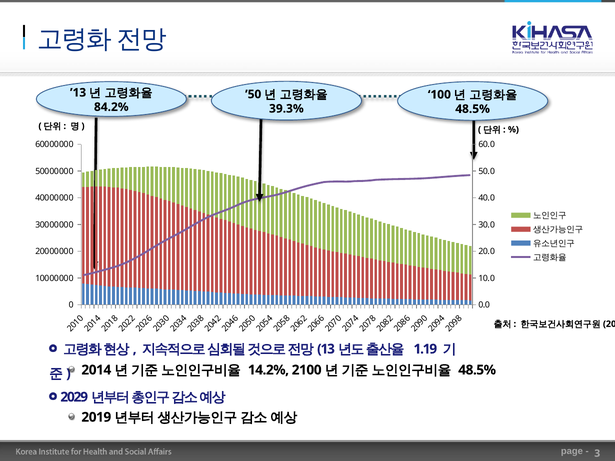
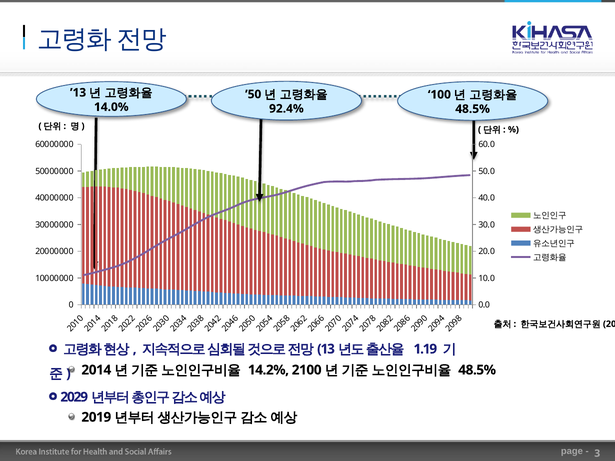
84.2%: 84.2% -> 14.0% (111, 107)
39.3%: 39.3% -> 92.4% (286, 109)
